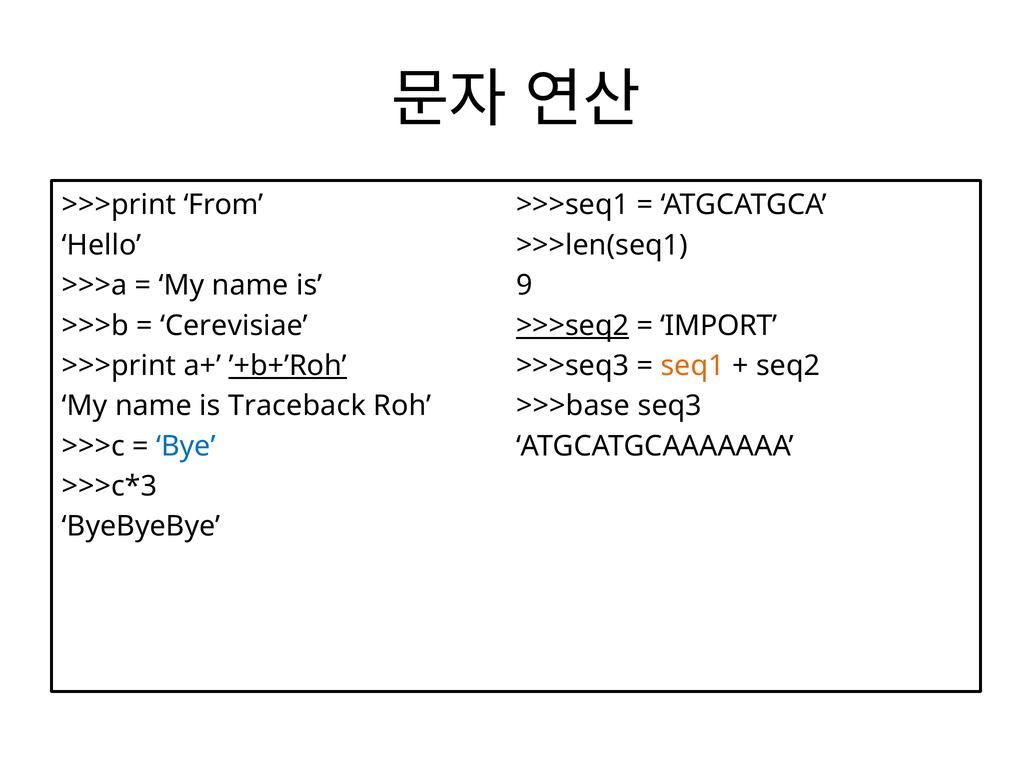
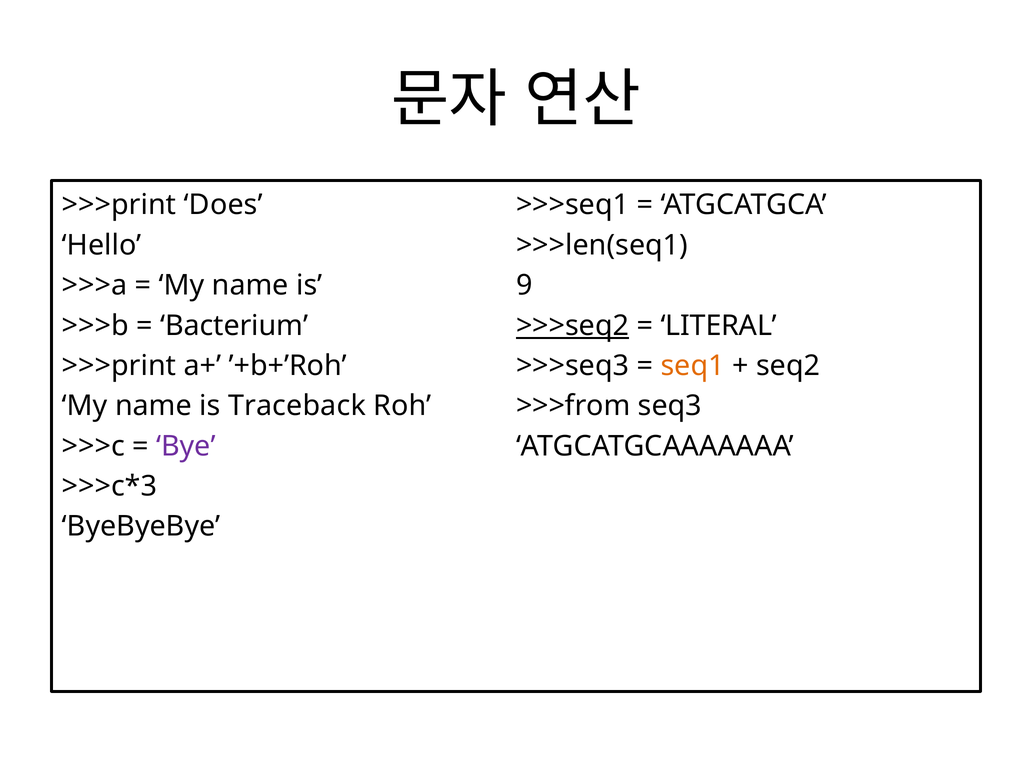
From: From -> Does (223, 205)
Cerevisiae: Cerevisiae -> Bacterium (234, 326)
IMPORT: IMPORT -> LITERAL (719, 326)
’+b+’Roh underline: present -> none (288, 366)
>>>base: >>>base -> >>>from (573, 406)
Bye colour: blue -> purple (186, 446)
